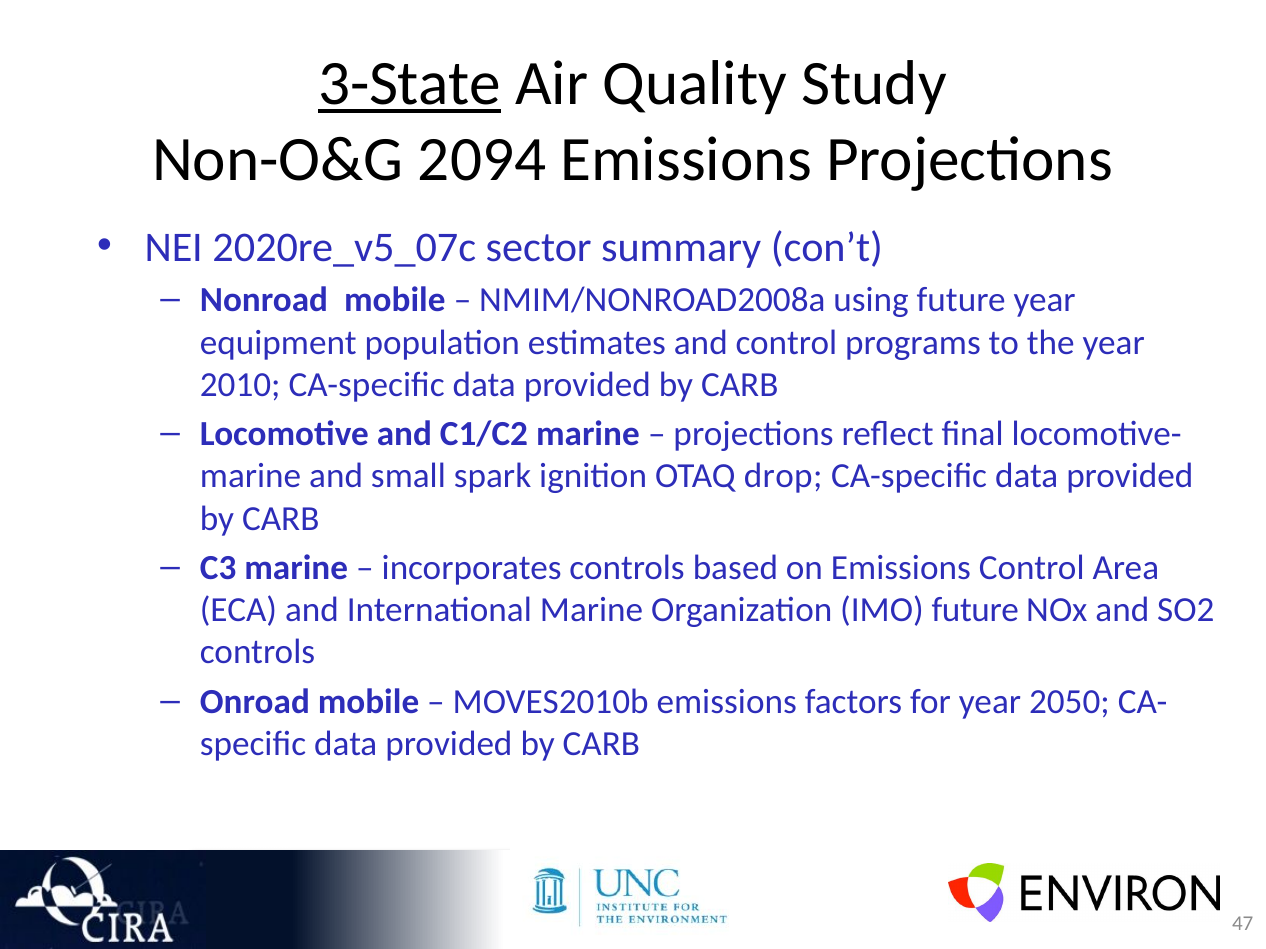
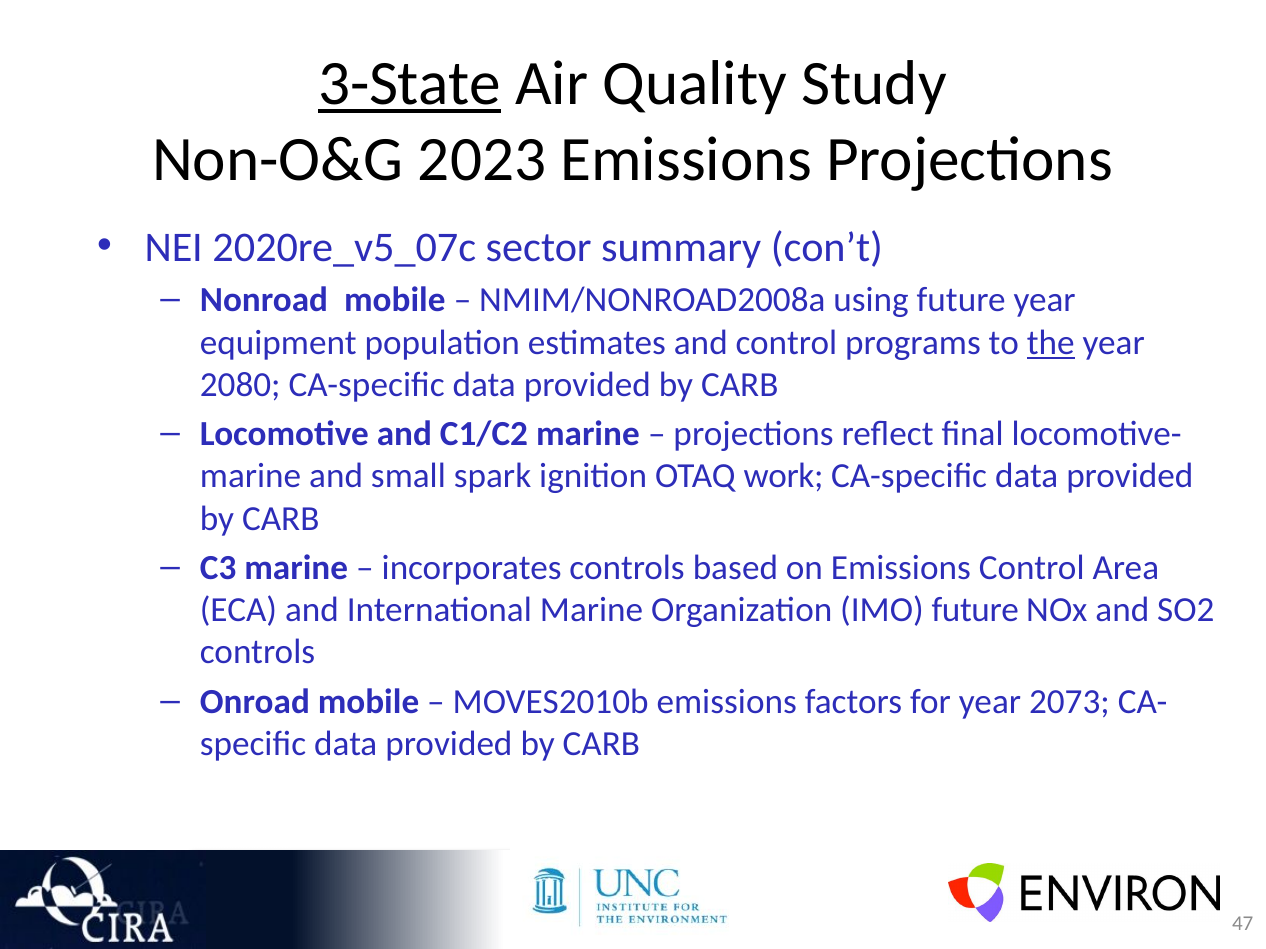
2094: 2094 -> 2023 (482, 160)
the underline: none -> present (1051, 343)
2010: 2010 -> 2080 (240, 385)
drop: drop -> work (783, 476)
2050: 2050 -> 2073 (1069, 702)
